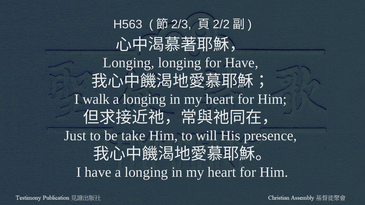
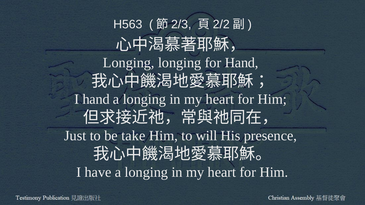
for Have: Have -> Hand (242, 63)
I walk: walk -> hand (96, 99)
